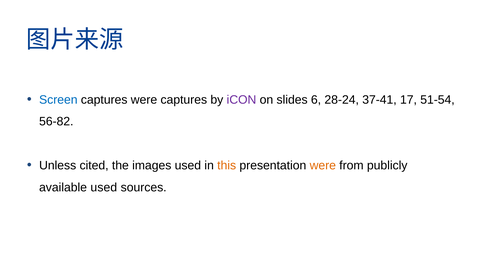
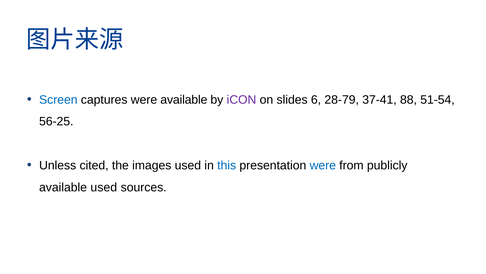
were captures: captures -> available (184, 99)
28-24: 28-24 -> 28-79 (342, 99)
17: 17 -> 88 (408, 99)
56-82: 56-82 -> 56-25 (56, 121)
this colour: orange -> blue (227, 165)
were colour: orange -> blue (323, 165)
